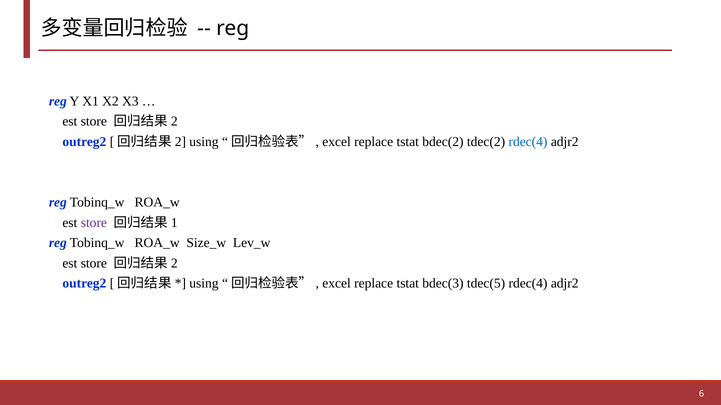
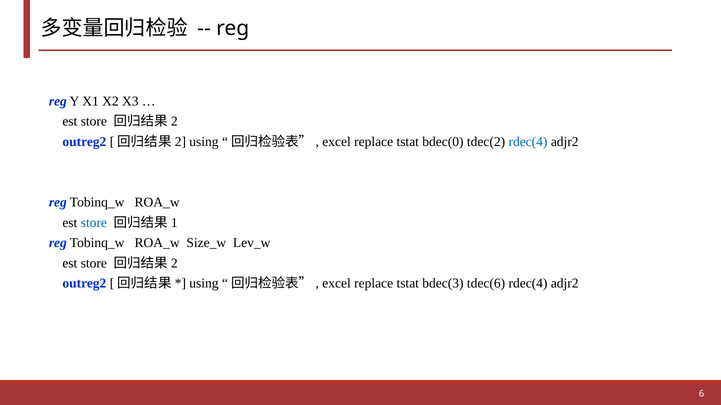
bdec(2: bdec(2 -> bdec(0 (443, 142)
store colour: purple -> blue (94, 223)
tdec(5: tdec(5 -> tdec(6 (486, 284)
